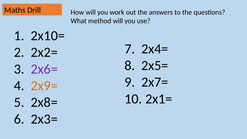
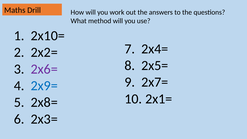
2x9= colour: orange -> blue (44, 86)
